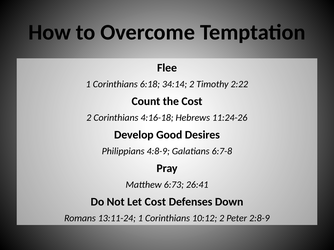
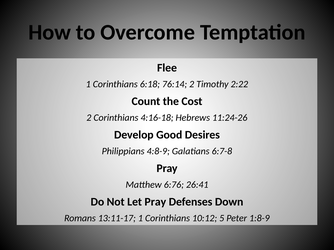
34:14: 34:14 -> 76:14 (175, 84)
6:73: 6:73 -> 6:76 (174, 185)
Let Cost: Cost -> Pray (155, 202)
13:11-24: 13:11-24 -> 13:11-17 (117, 219)
10:12 2: 2 -> 5 (222, 219)
2:8-9: 2:8-9 -> 1:8-9 (259, 219)
